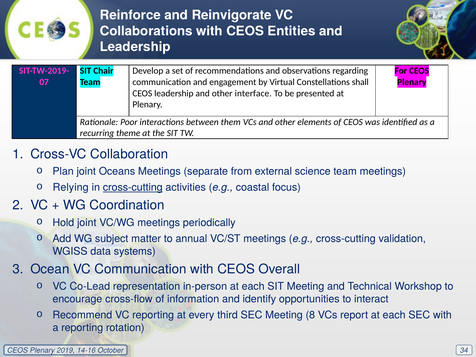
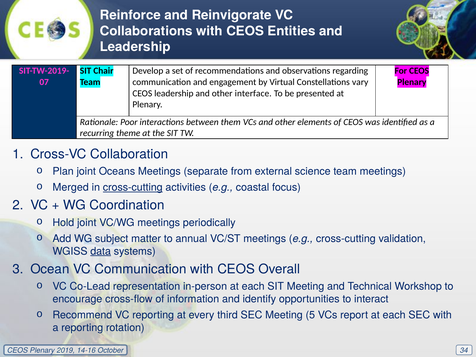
shall: shall -> vary (360, 82)
Relying: Relying -> Merged (71, 187)
data underline: none -> present (101, 251)
8: 8 -> 5 (310, 315)
